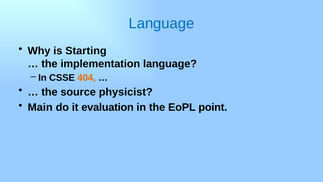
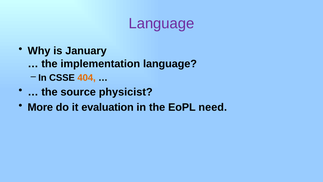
Language colour: blue -> purple (161, 23)
Starting: Starting -> January (86, 51)
Main: Main -> More (40, 107)
point: point -> need (213, 107)
